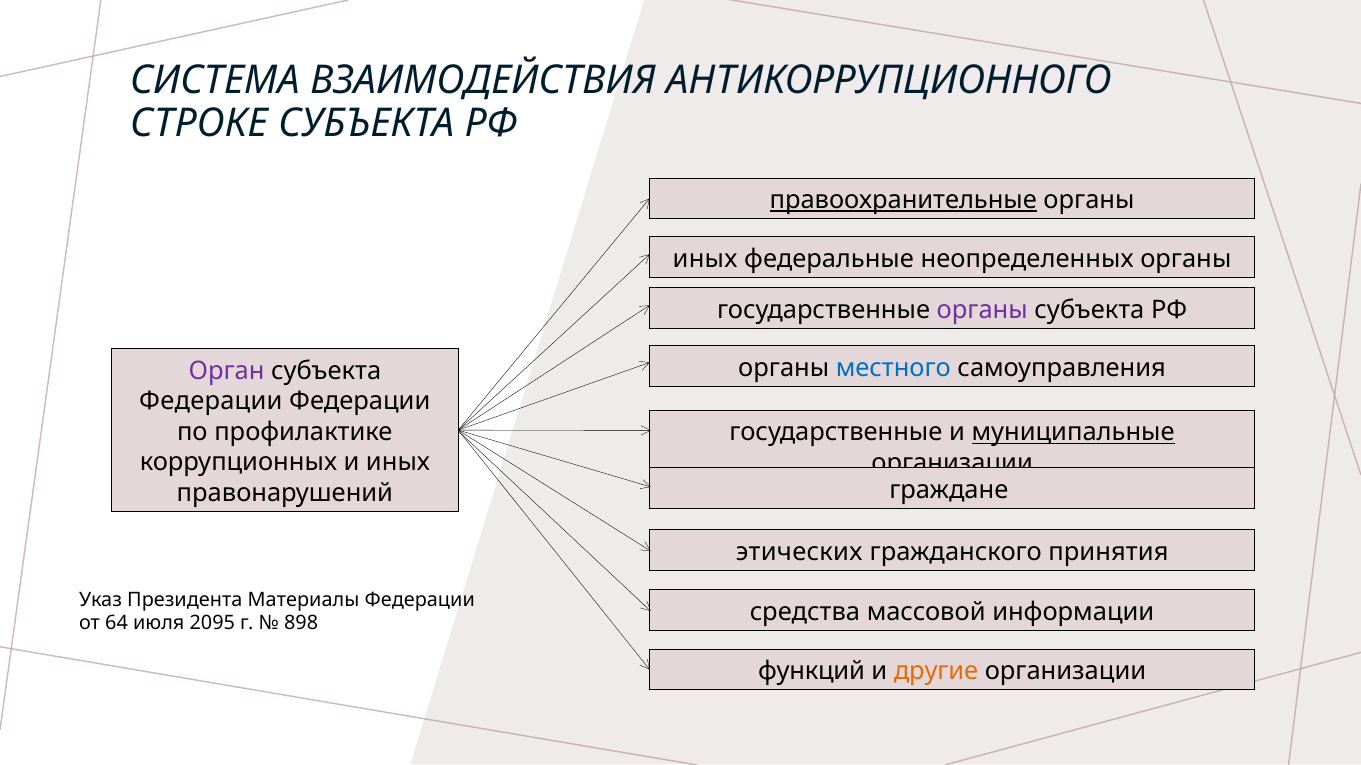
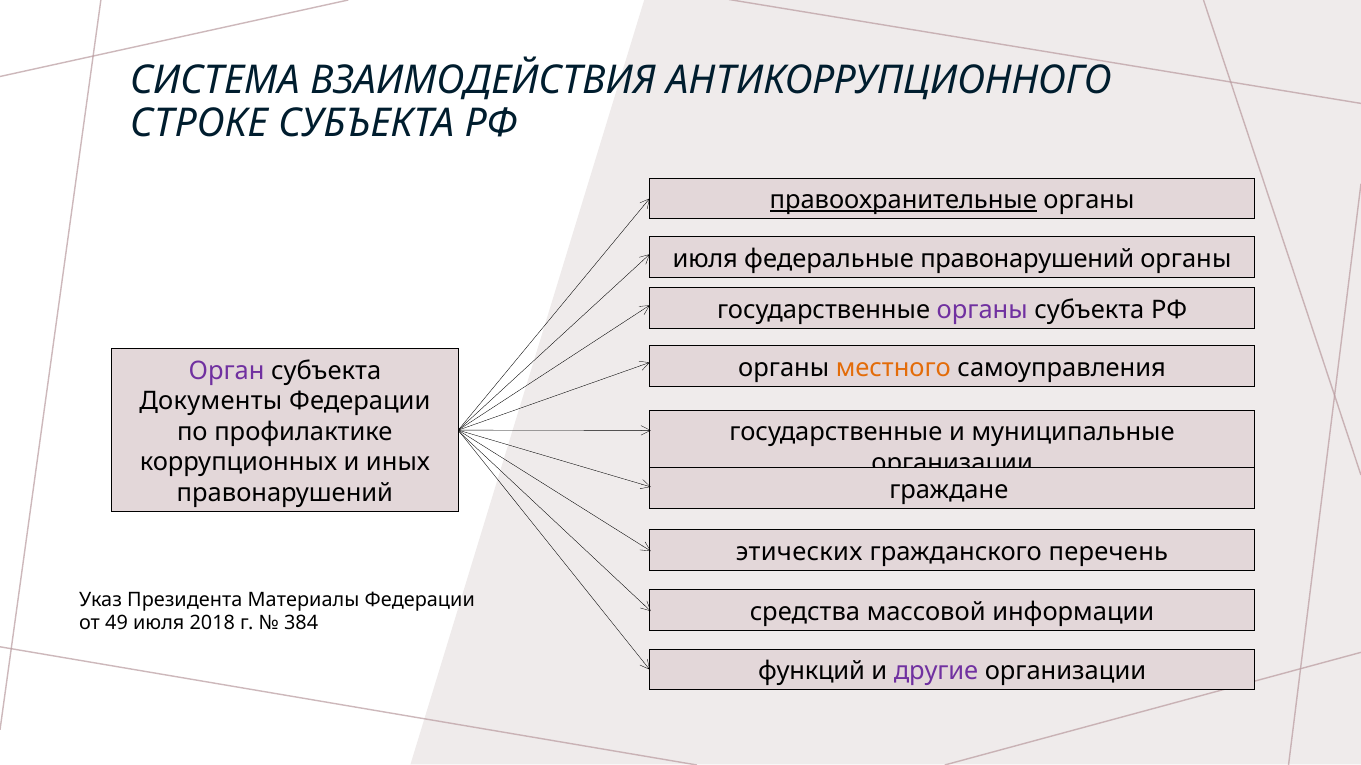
иных: иных -> июля (705, 259)
федеральные неопределенных: неопределенных -> правонарушений (1027, 259)
местного colour: blue -> orange (893, 368)
Федерации: Федерации -> Документы (211, 402)
муниципальные underline: present -> none (1073, 433)
принятия: принятия -> перечень (1108, 552)
64: 64 -> 49 (117, 624)
2095: 2095 -> 2018 (212, 624)
898: 898 -> 384 (301, 624)
другие colour: orange -> purple (936, 672)
